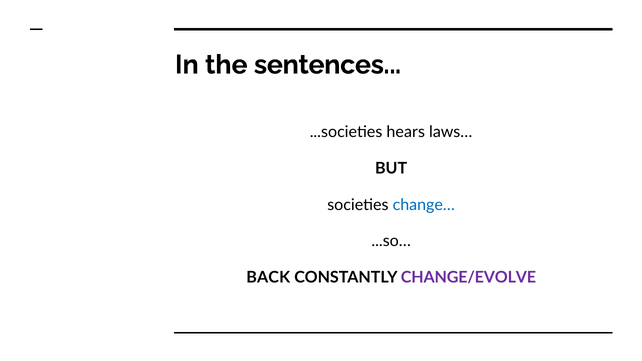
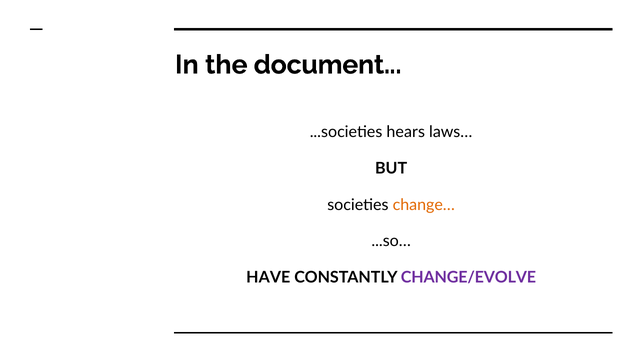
sentences: sentences -> document (328, 65)
change… colour: blue -> orange (424, 205)
BACK: BACK -> HAVE (268, 278)
